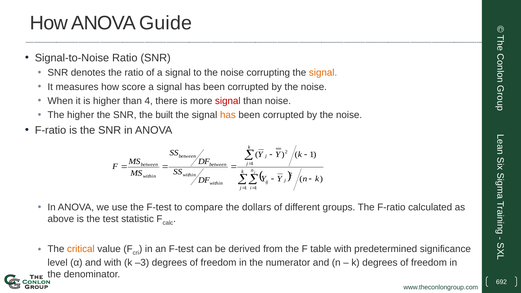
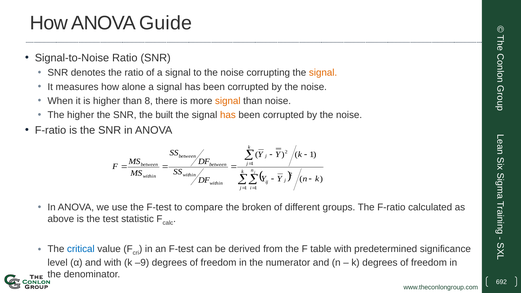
score: score -> alone (134, 87)
4: 4 -> 8 (149, 101)
signal colour: red -> orange (228, 101)
dollars: dollars -> broken (257, 207)
critical colour: orange -> blue (81, 249)
–3: –3 -> –9 (142, 263)
